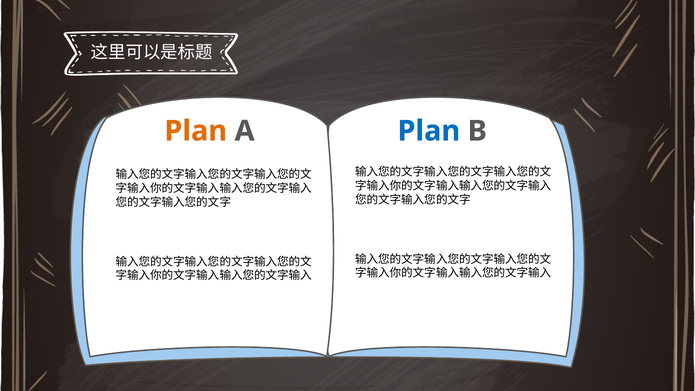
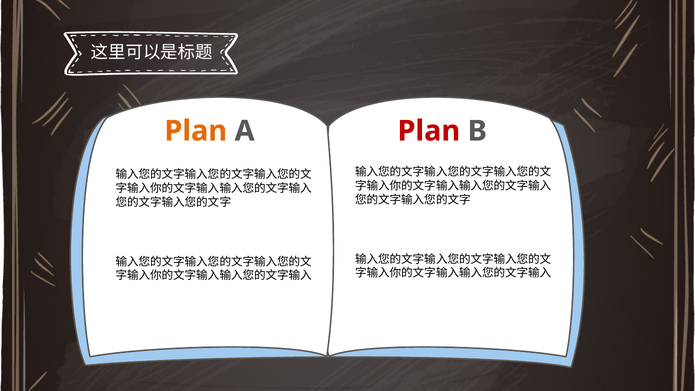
Plan colour: blue -> red (429, 131)
